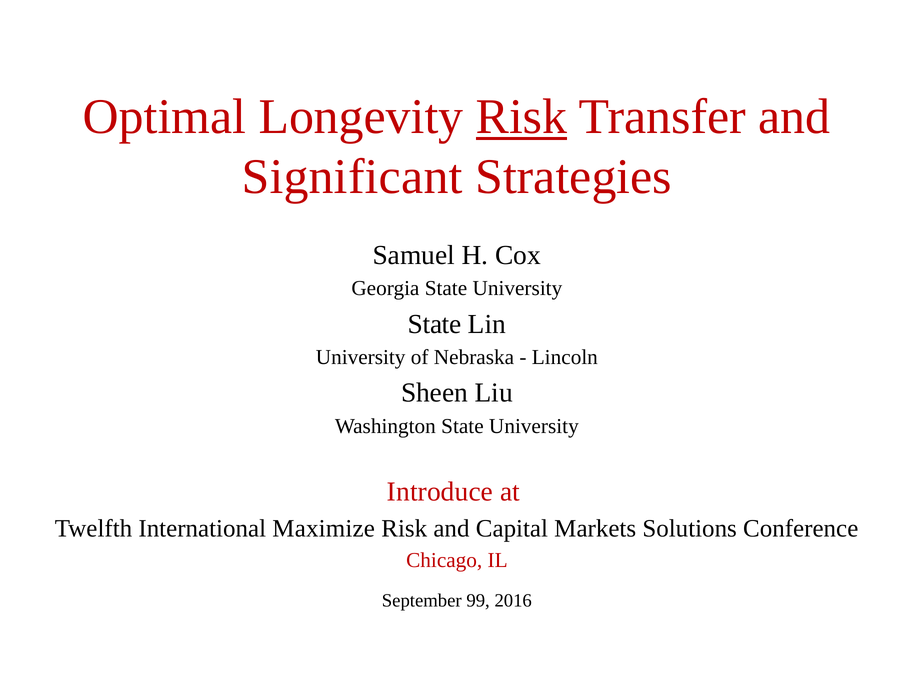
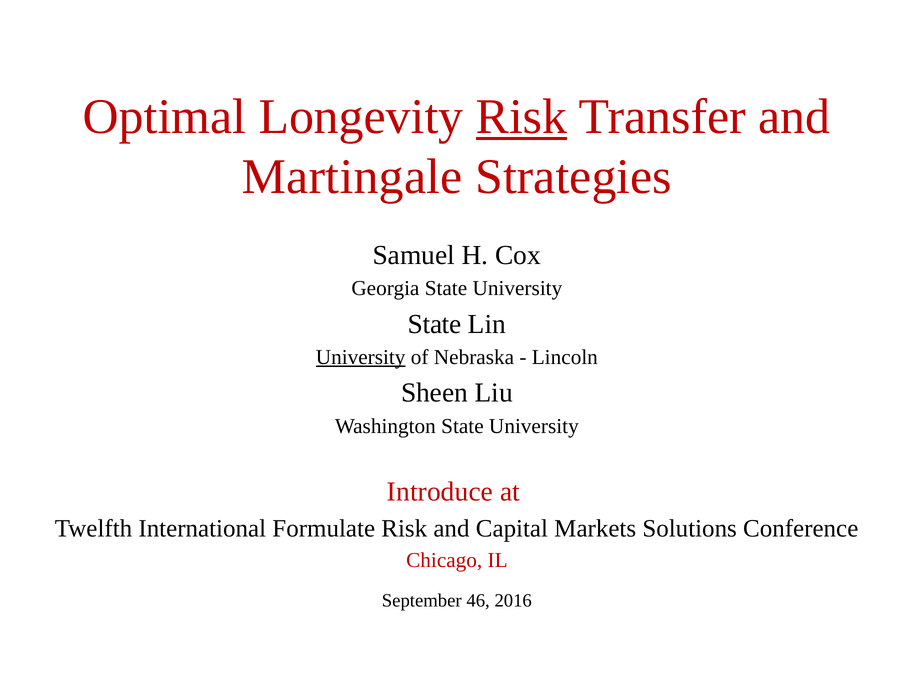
Significant: Significant -> Martingale (352, 177)
University underline: none -> present (361, 357)
Maximize: Maximize -> Formulate (324, 529)
99: 99 -> 46 (478, 601)
